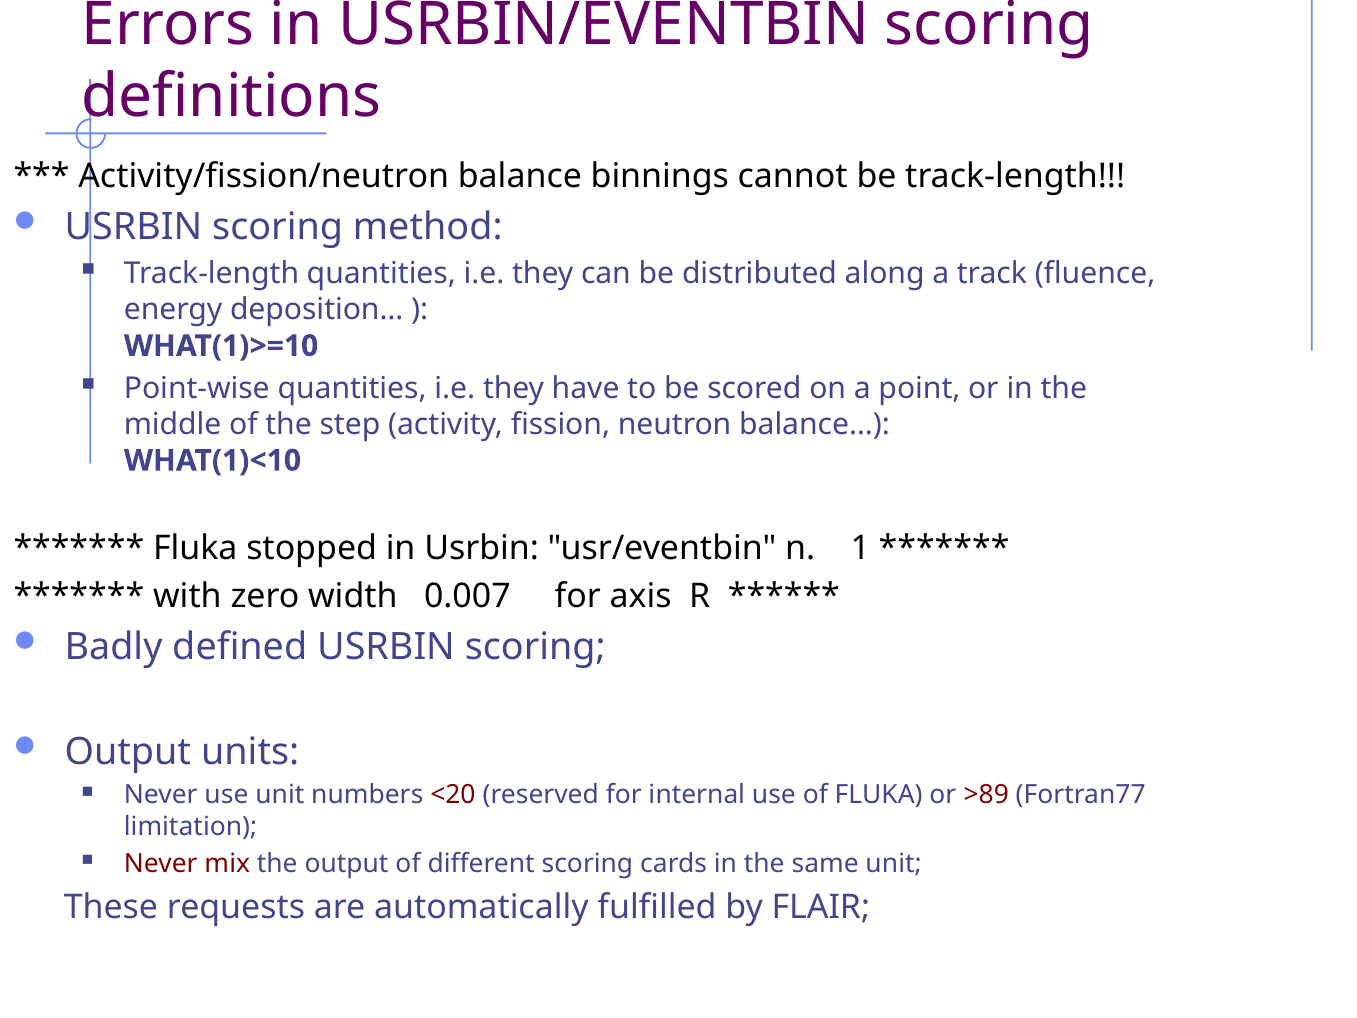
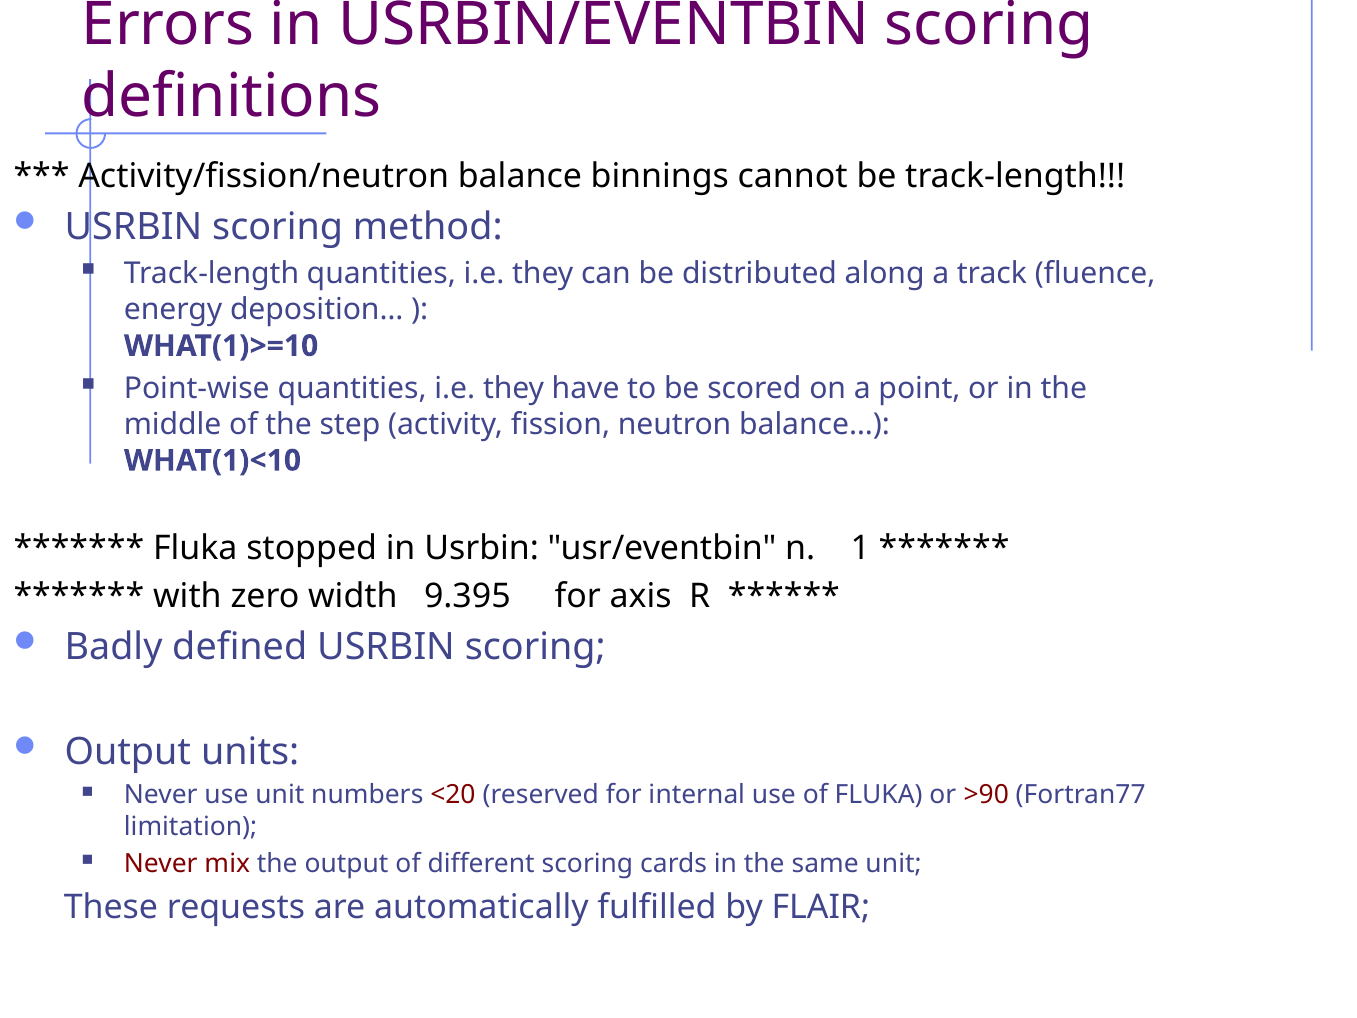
0.007: 0.007 -> 9.395 (467, 596)
>89: >89 -> >90 (986, 795)
